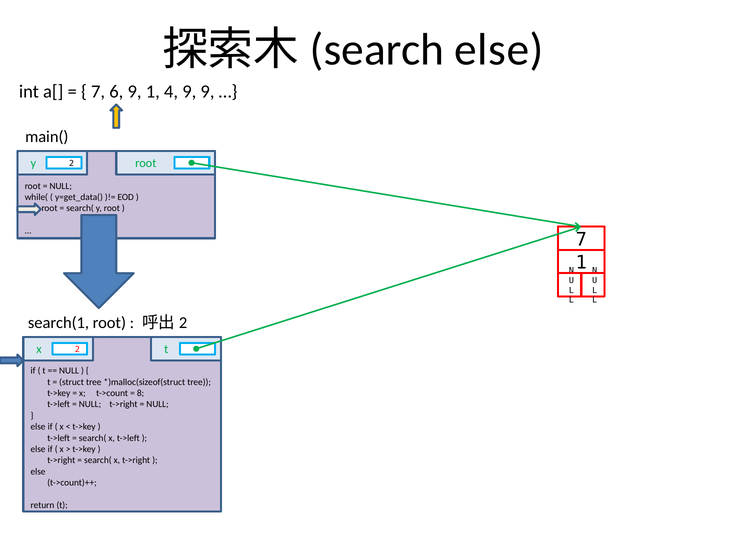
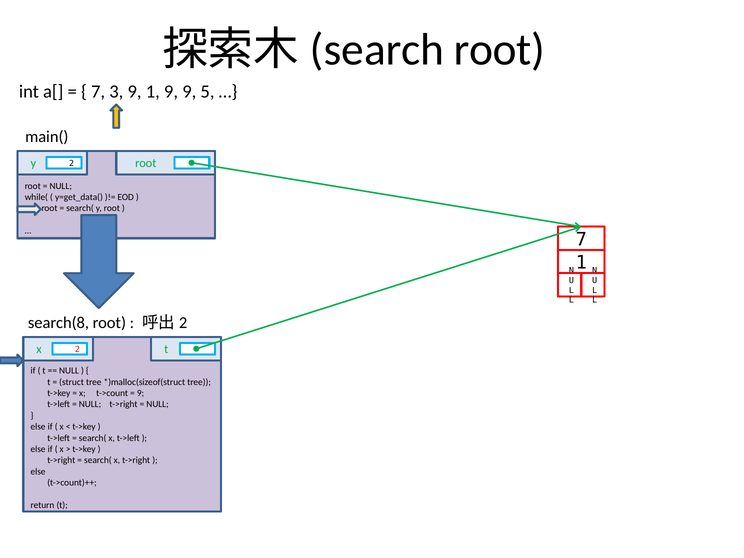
else: else -> root (499, 50)
6: 6 -> 3 (116, 92)
1 4: 4 -> 9 (171, 92)
9 9: 9 -> 5 (207, 92)
search(1: search(1 -> search(8 (58, 323)
8: 8 -> 9 (140, 393)
